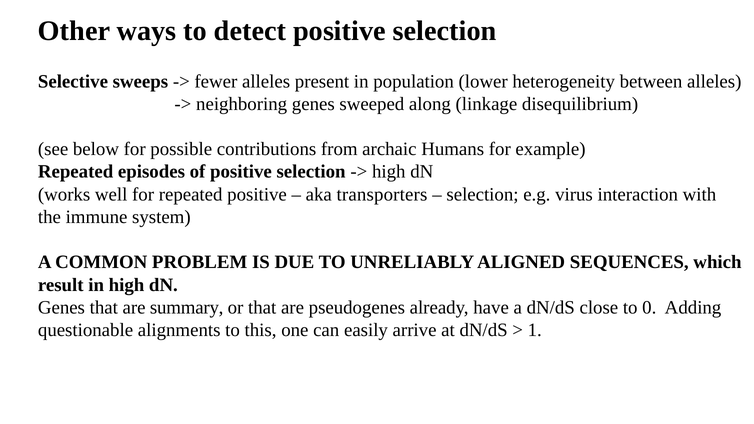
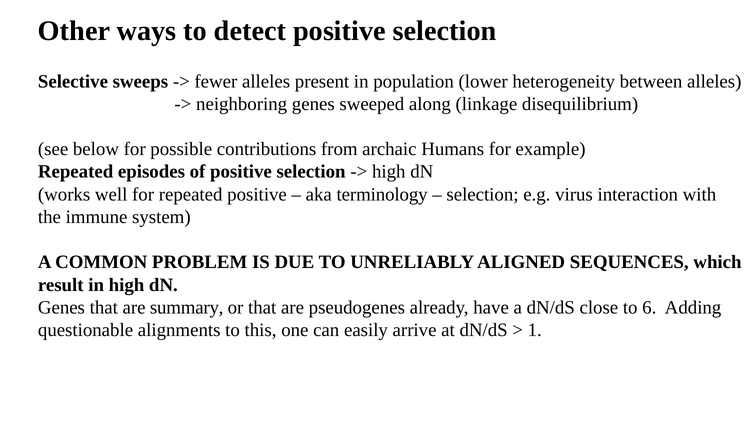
transporters: transporters -> terminology (382, 194)
0: 0 -> 6 (649, 308)
